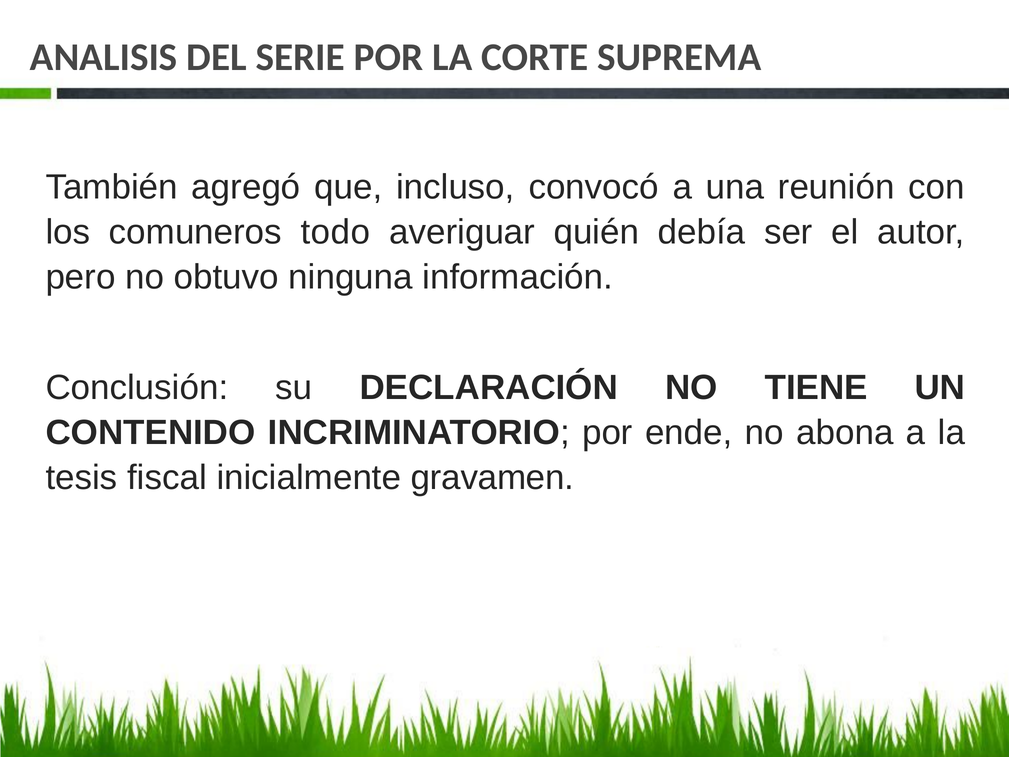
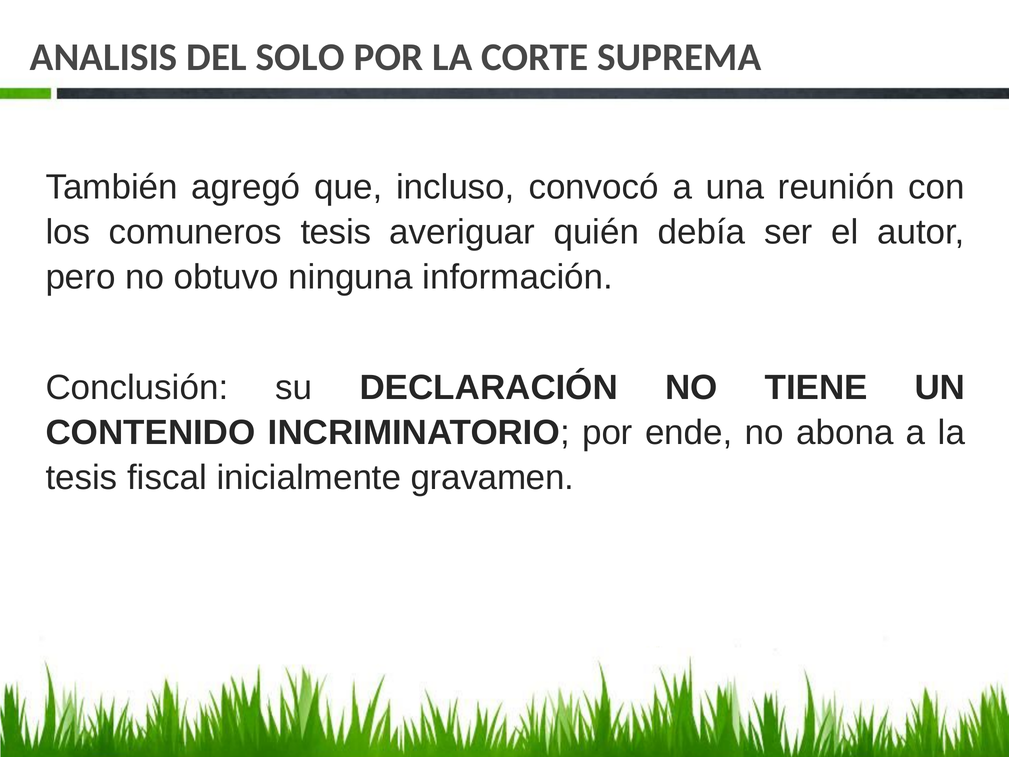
SERIE: SERIE -> SOLO (300, 57)
comuneros todo: todo -> tesis (336, 232)
